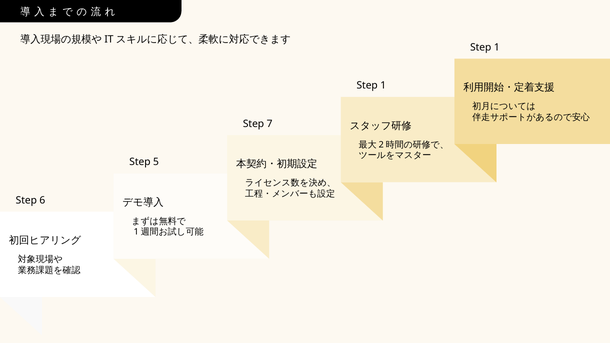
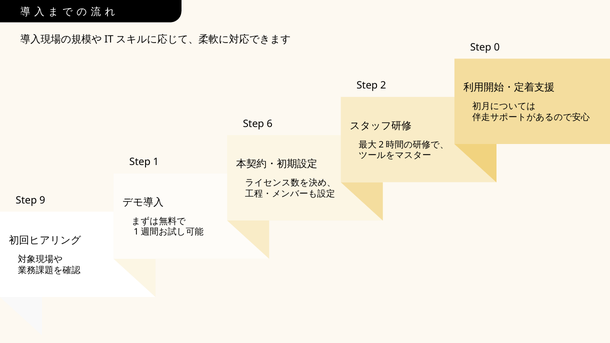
1: 1 -> 0 (497, 47)
1: 1 -> 2 (383, 85)
7: 7 -> 6 (270, 124)
5: 5 -> 1 (156, 162)
6: 6 -> 9 (42, 200)
